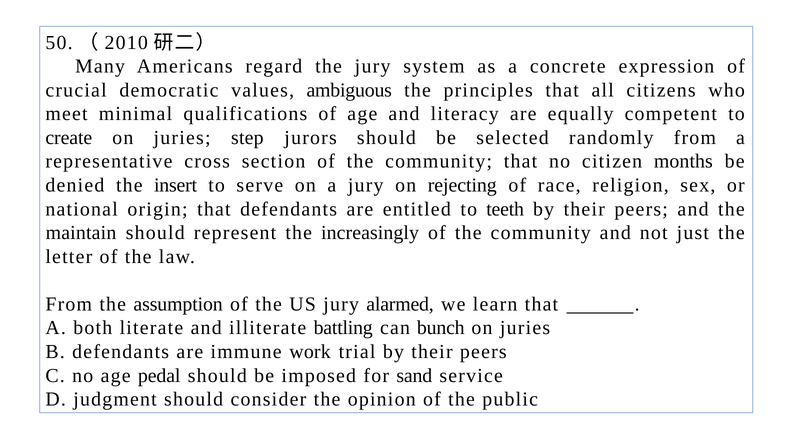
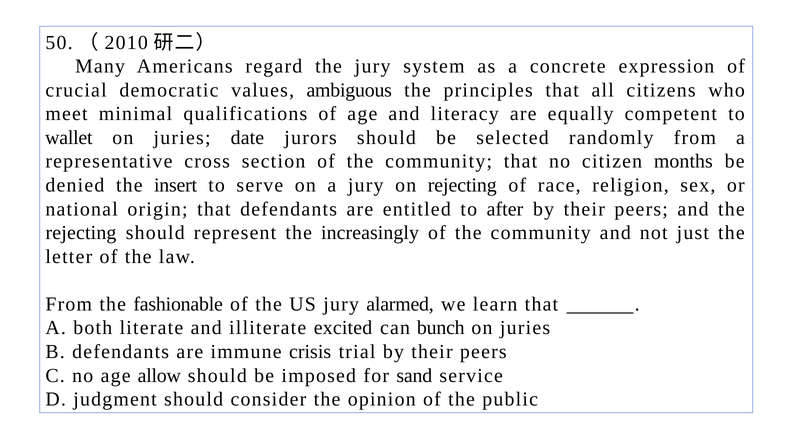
create: create -> wallet (69, 138)
step: step -> date (247, 138)
teeth: teeth -> after (505, 209)
maintain: maintain -> rejecting (81, 233)
assumption: assumption -> fashionable (178, 304)
battling: battling -> excited (343, 328)
work: work -> crisis (310, 352)
pedal: pedal -> allow (159, 376)
